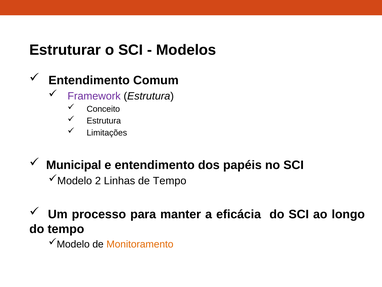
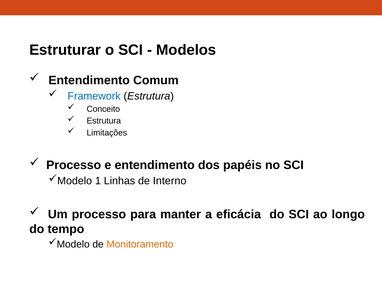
Framework colour: purple -> blue (94, 96)
Municipal: Municipal -> Processo (74, 165)
2: 2 -> 1 (98, 181)
de Tempo: Tempo -> Interno (170, 181)
